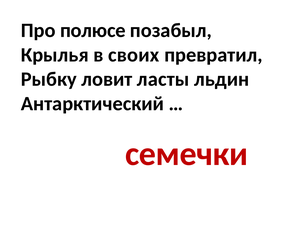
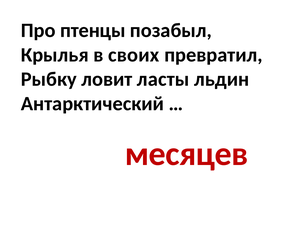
полюсе: полюсе -> птенцы (93, 30)
семечки: семечки -> месяцев (187, 154)
